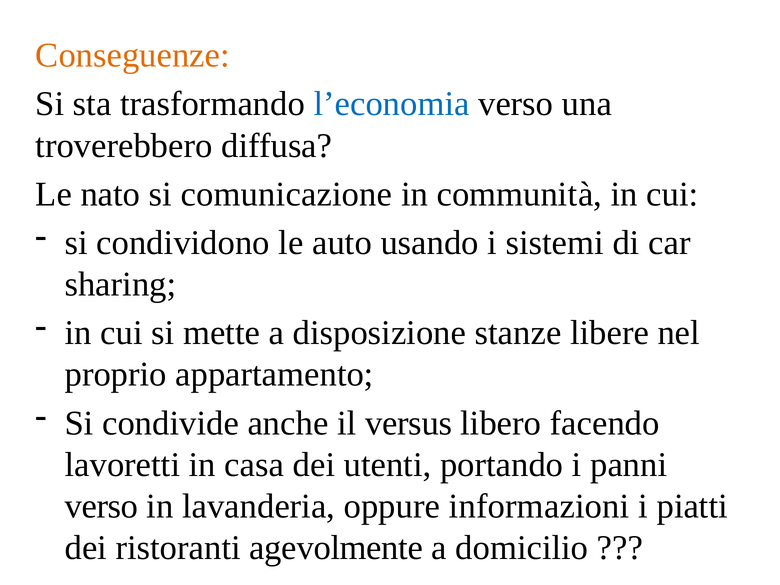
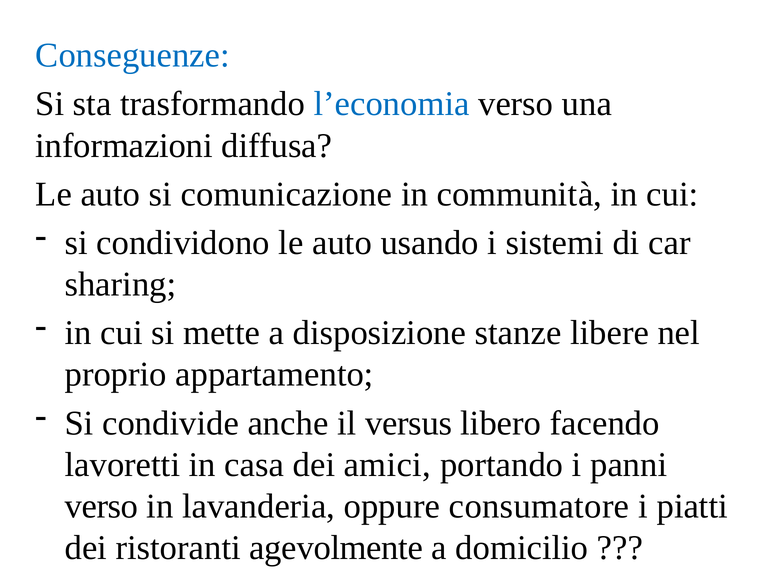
Conseguenze colour: orange -> blue (133, 56)
troverebbero: troverebbero -> informazioni (124, 146)
nato: nato -> auto (110, 194)
utenti: utenti -> amici (387, 465)
informazioni: informazioni -> consumatore (539, 506)
